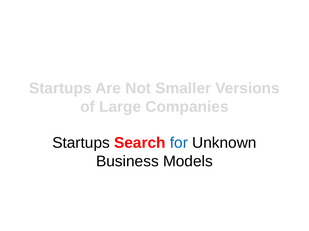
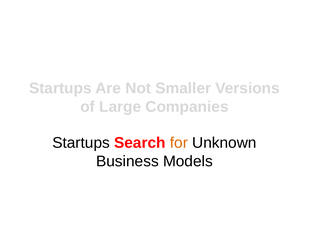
for colour: blue -> orange (179, 143)
